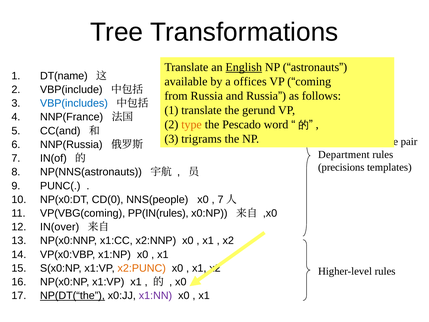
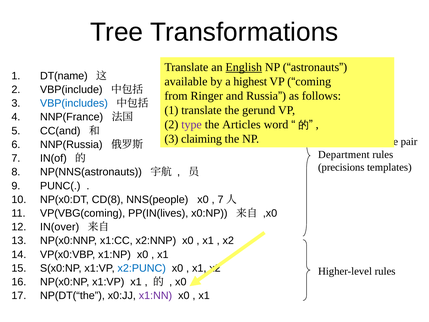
offices: offices -> highest (250, 82)
from Russia: Russia -> Ringer (207, 96)
type colour: orange -> purple (192, 125)
Pescado: Pescado -> Articles (242, 125)
trigrams: trigrams -> claiming (202, 139)
CD(0: CD(0 -> CD(8 (108, 199)
PP(IN(rules: PP(IN(rules -> PP(IN(lives (158, 213)
x2:PUNC colour: orange -> blue (142, 268)
NP(DT(“the underline: present -> none (72, 296)
